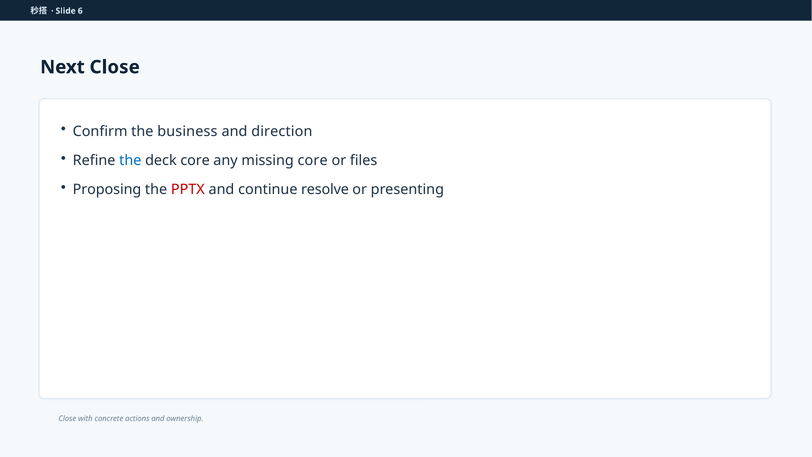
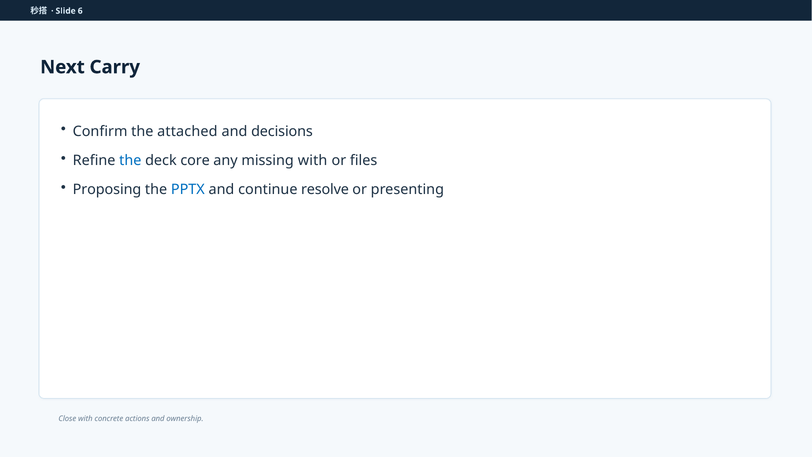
Next Close: Close -> Carry (115, 67)
business: business -> attached (187, 131)
direction: direction -> decisions (282, 131)
missing core: core -> with (313, 161)
PPTX colour: red -> blue (188, 190)
